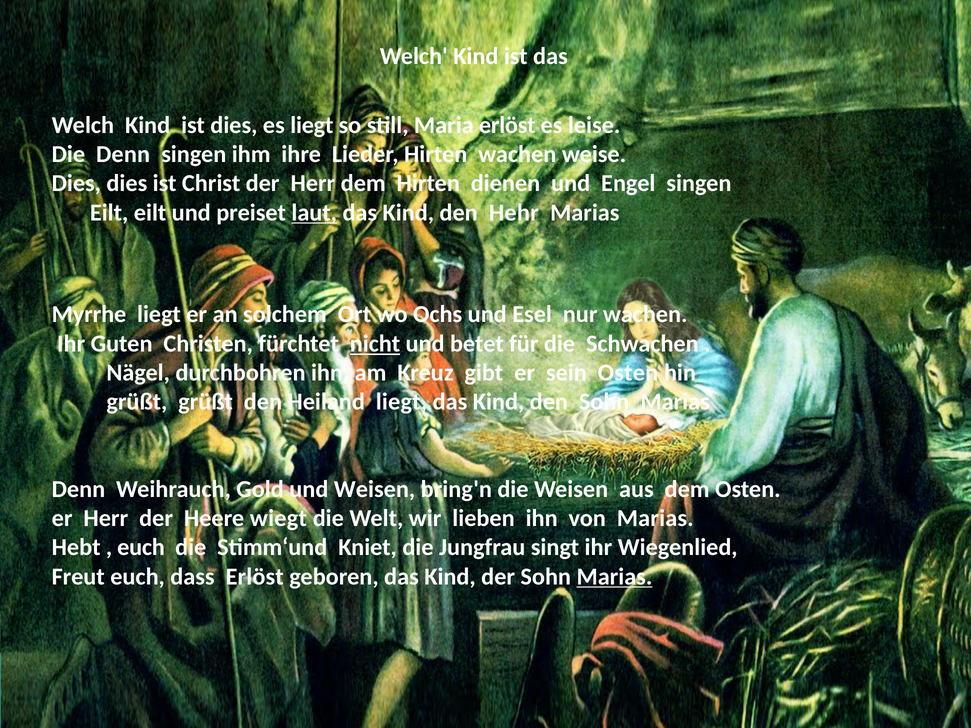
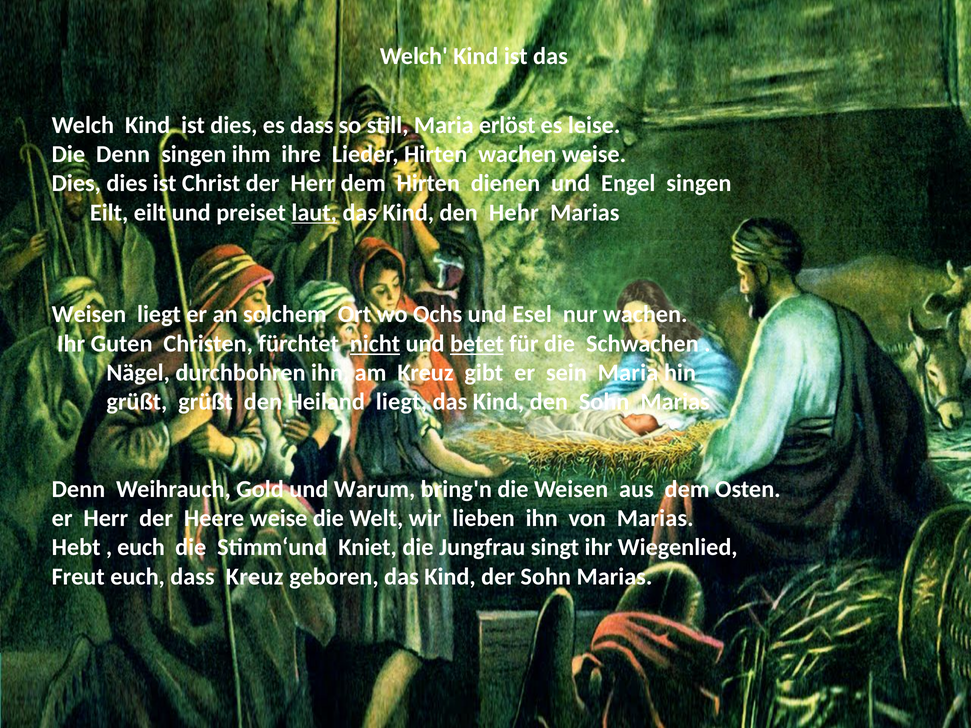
es liegt: liegt -> dass (312, 125)
Myrrhe: Myrrhe -> Weisen (89, 315)
betet underline: none -> present (477, 344)
sein Osten: Osten -> Maria (628, 373)
und Weisen: Weisen -> Warum (375, 489)
Heere wiegt: wiegt -> weise (279, 519)
dass Erlöst: Erlöst -> Kreuz (255, 577)
Marias underline: present -> none (614, 577)
